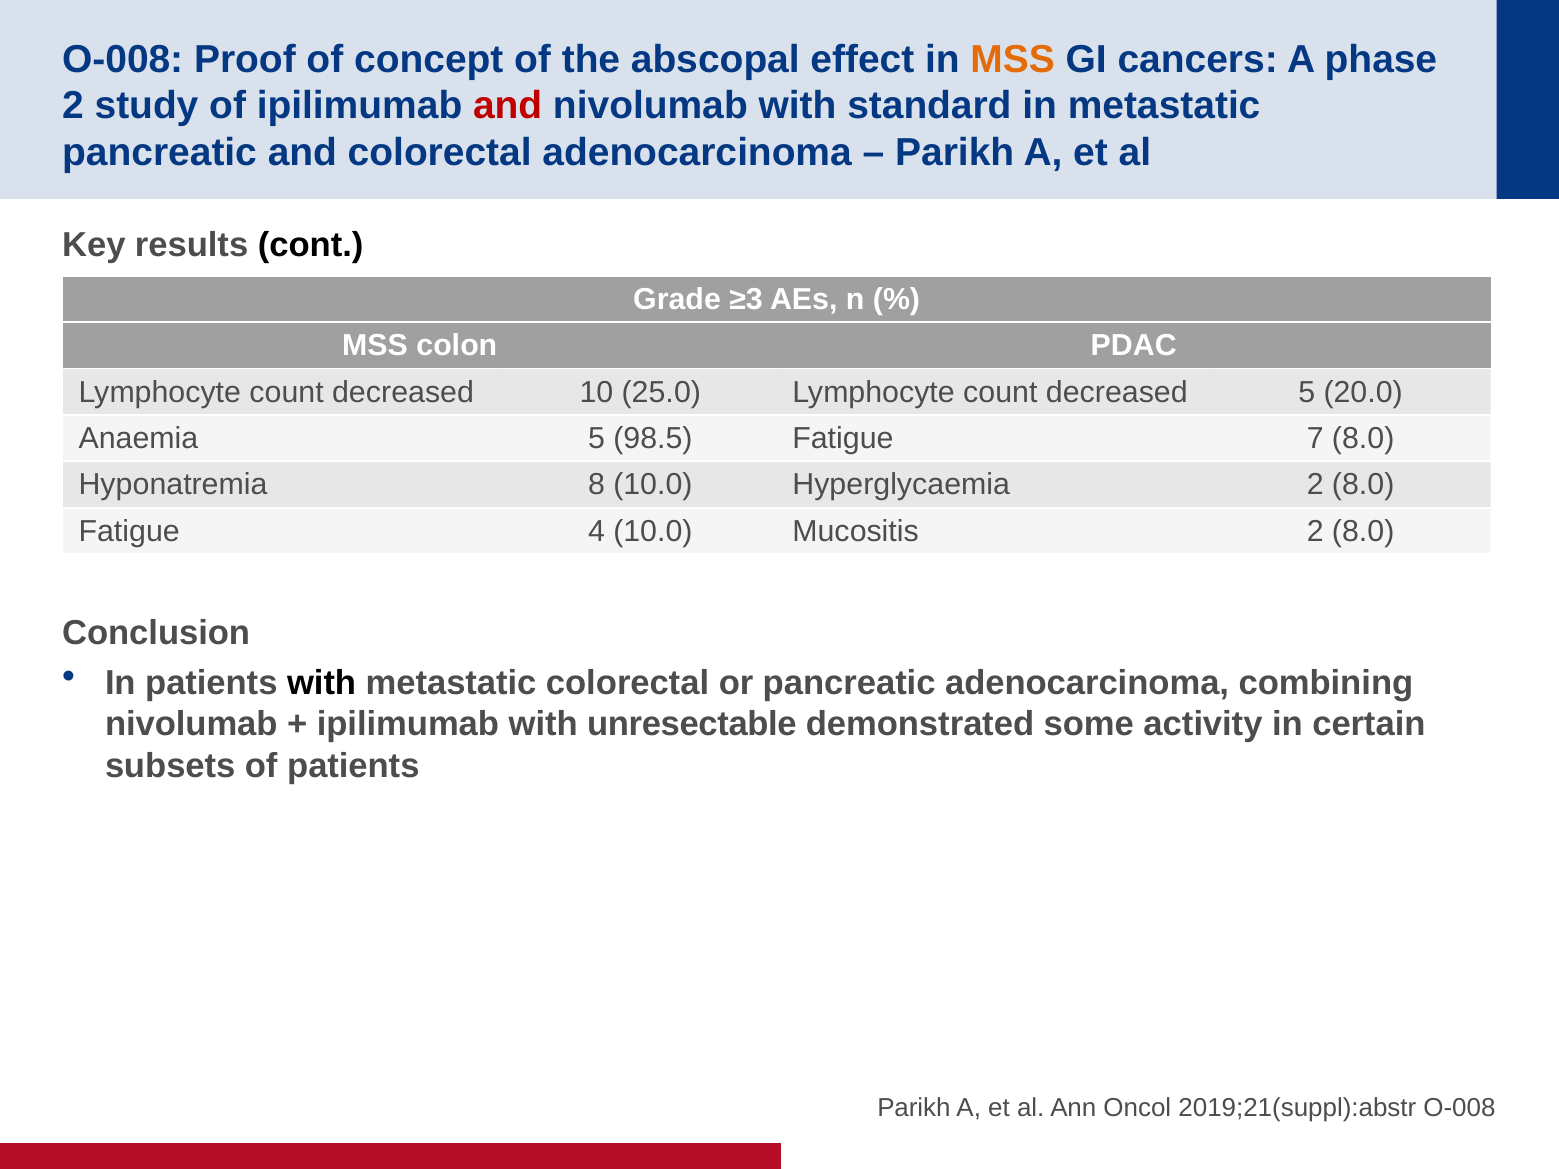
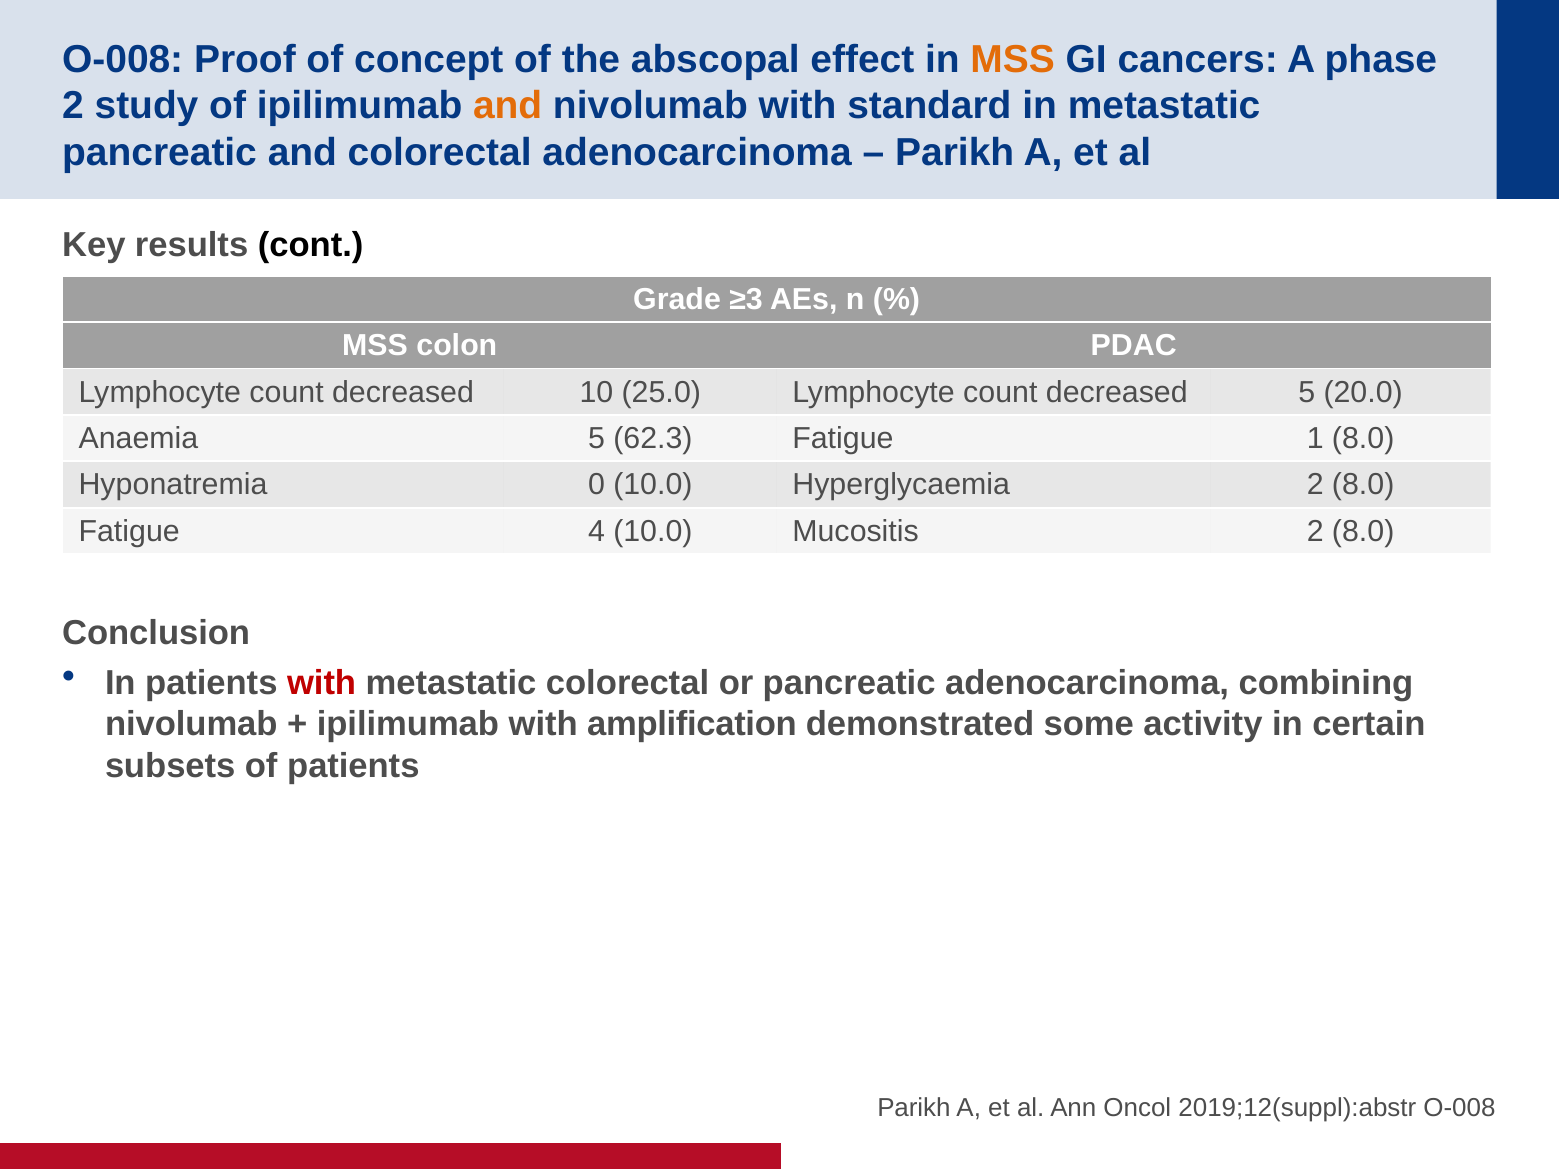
and colour: red -> orange (508, 106)
98.5: 98.5 -> 62.3 (653, 439)
7: 7 -> 1 (1315, 439)
8: 8 -> 0 (596, 485)
with colour: black -> red (322, 683)
unresectable: unresectable -> amplification (692, 724)
2019;21(suppl):abstr: 2019;21(suppl):abstr -> 2019;12(suppl):abstr (1297, 1109)
